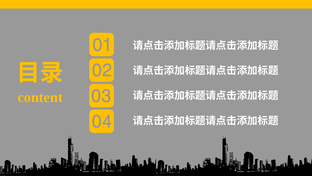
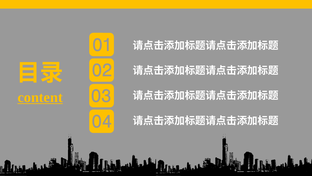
content underline: none -> present (40, 97)
